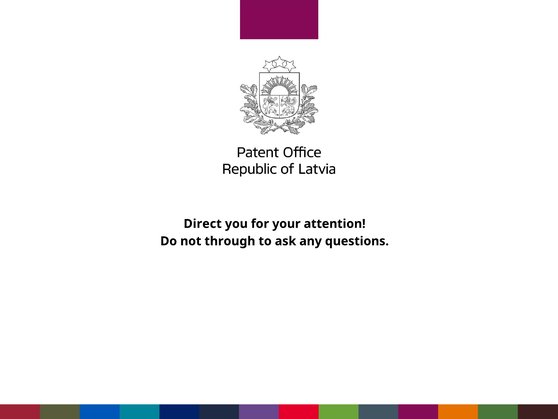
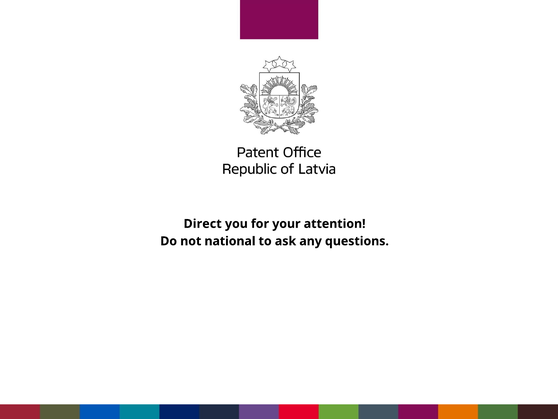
through: through -> national (230, 241)
